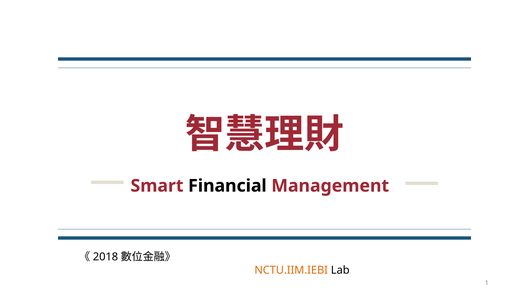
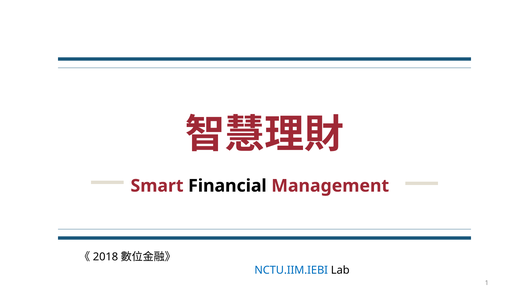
NCTU.IIM.IEBI colour: orange -> blue (291, 271)
